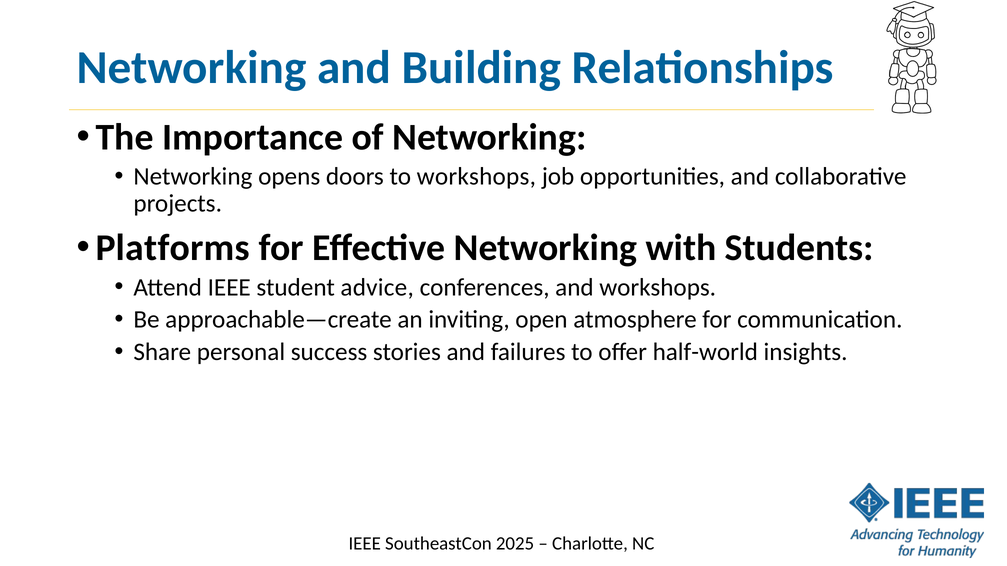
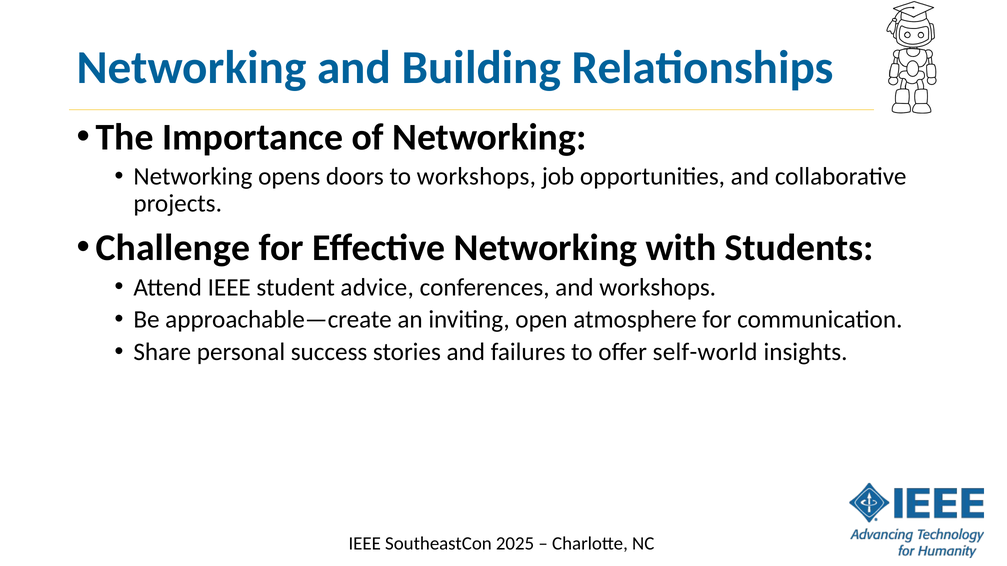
Platforms: Platforms -> Challenge (173, 248)
half-world: half-world -> self-world (705, 352)
